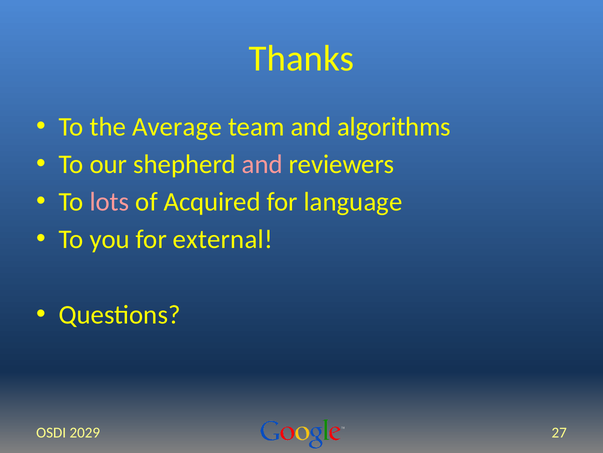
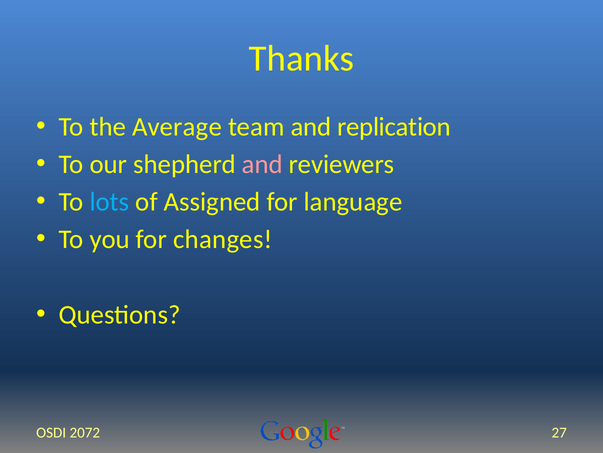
algorithms: algorithms -> replication (394, 126)
lots colour: pink -> light blue (110, 202)
Acquired: Acquired -> Assigned (212, 202)
external: external -> changes (223, 239)
2029: 2029 -> 2072 (85, 432)
